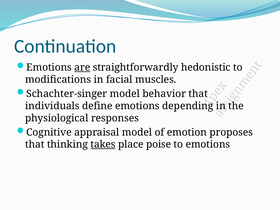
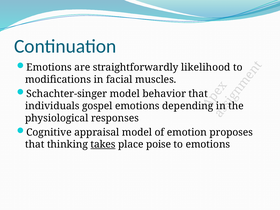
are underline: present -> none (82, 67)
hedonistic: hedonistic -> likelihood (206, 67)
define: define -> gospel (97, 106)
